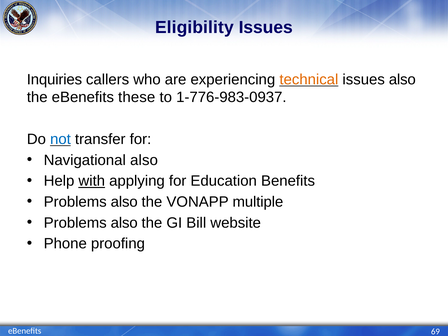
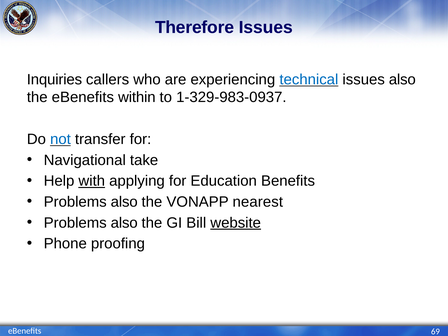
Eligibility: Eligibility -> Therefore (195, 27)
technical colour: orange -> blue (309, 79)
these: these -> within (137, 97)
1-776-983-0937: 1-776-983-0937 -> 1-329-983-0937 (231, 97)
Navigational also: also -> take (144, 160)
multiple: multiple -> nearest (258, 202)
website underline: none -> present (236, 223)
